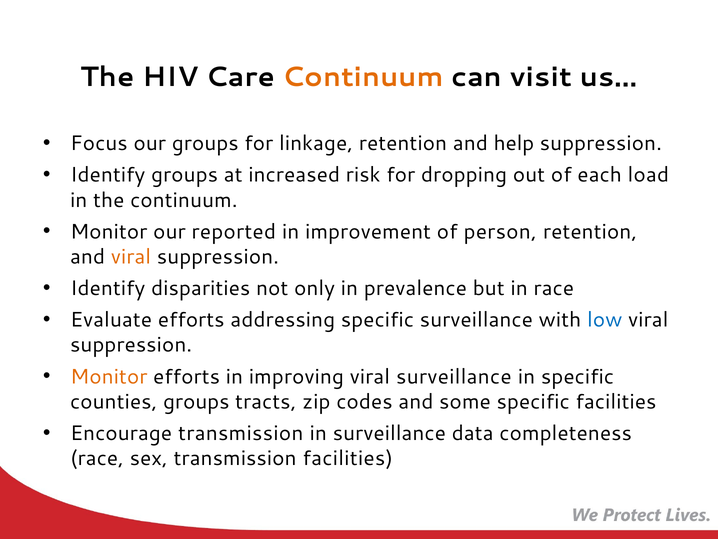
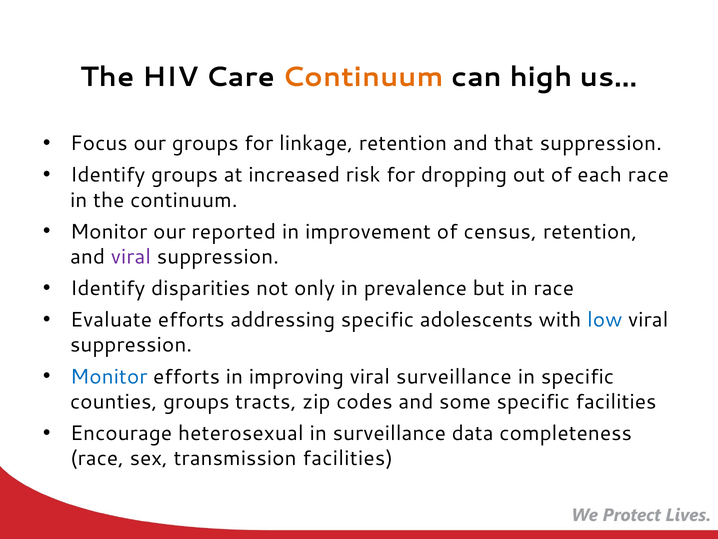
visit: visit -> high (541, 77)
help: help -> that (514, 143)
each load: load -> race (648, 175)
person: person -> census (500, 231)
viral colour: orange -> purple (131, 257)
specific surveillance: surveillance -> adolescents (476, 320)
Monitor colour: orange -> blue (109, 376)
Encourage transmission: transmission -> heterosexual (241, 433)
